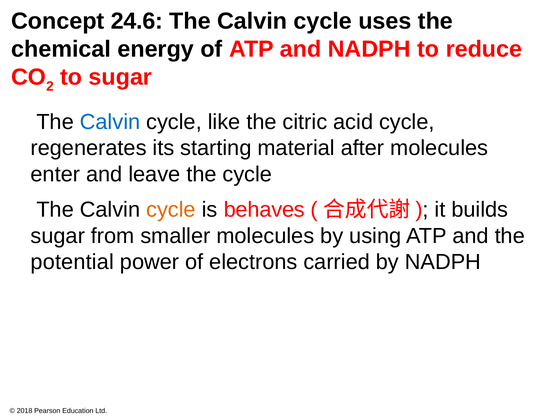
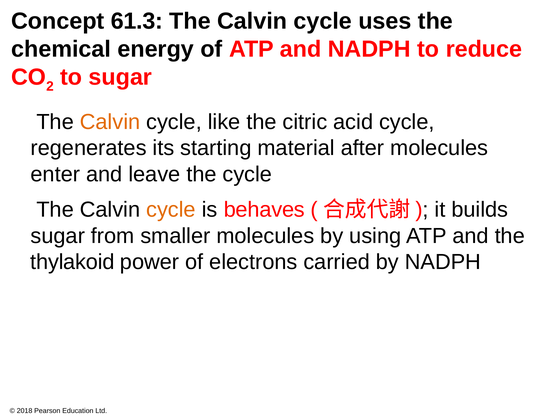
24.6: 24.6 -> 61.3 (137, 21)
Calvin colour: blue -> orange (110, 122)
potential: potential -> thylakoid (72, 262)
